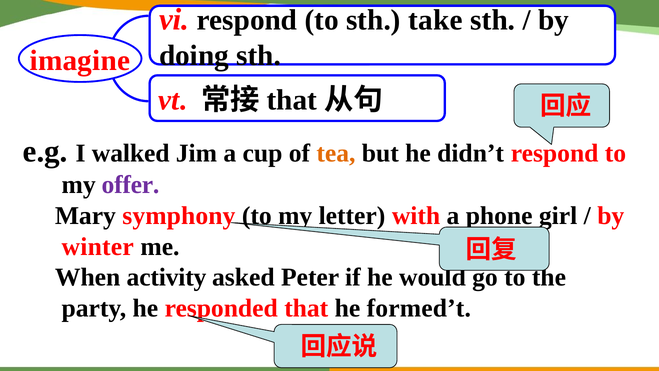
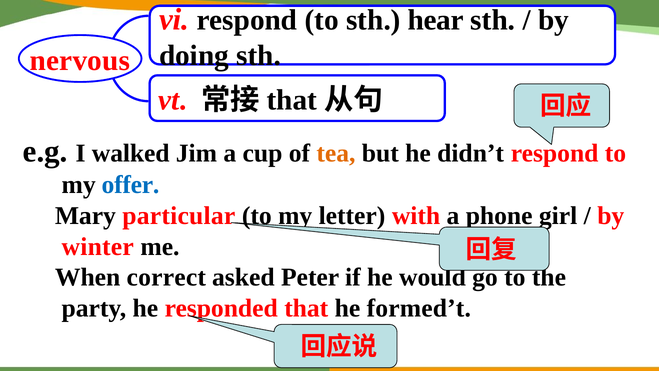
take: take -> hear (436, 20)
imagine: imagine -> nervous (80, 60)
offer colour: purple -> blue (130, 185)
symphony: symphony -> particular (179, 216)
activity: activity -> correct (166, 277)
